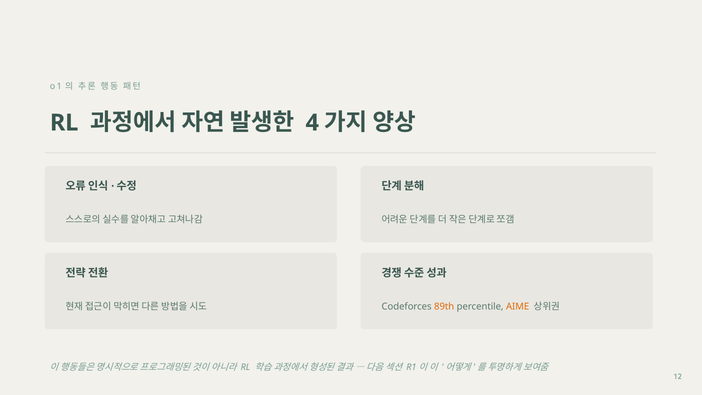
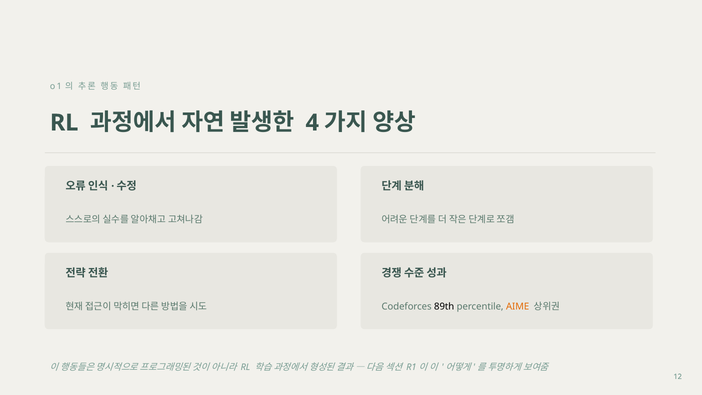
89th colour: orange -> black (444, 306)
